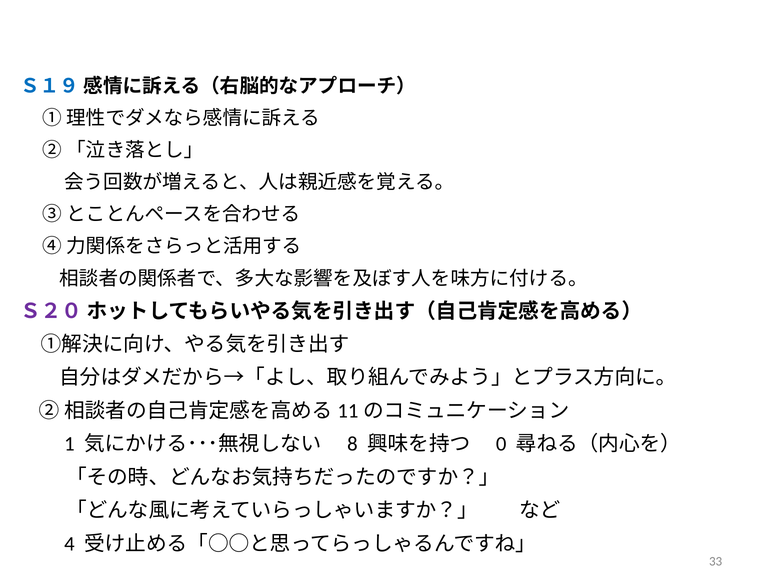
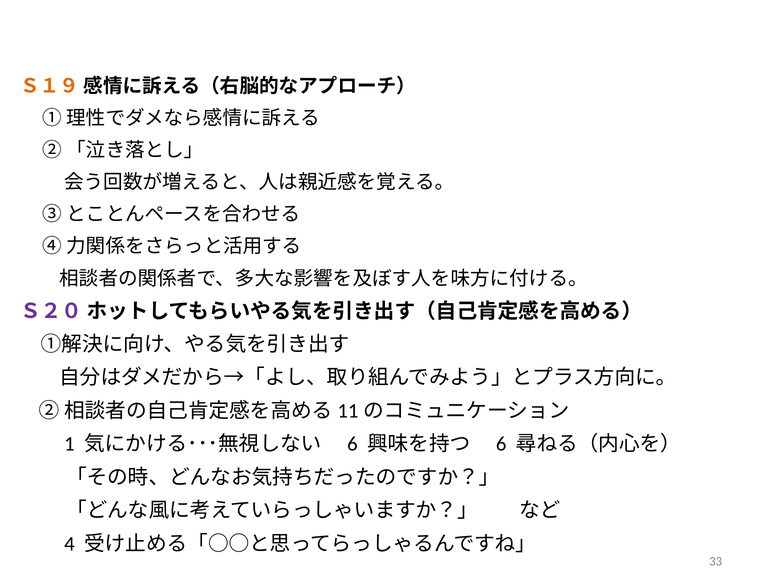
Ｓ１９ colour: blue -> orange (50, 86)
8: 8 -> 6 (352, 444)
0: 0 -> 6 (501, 444)
